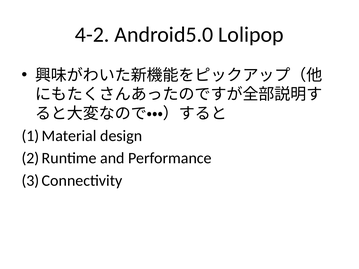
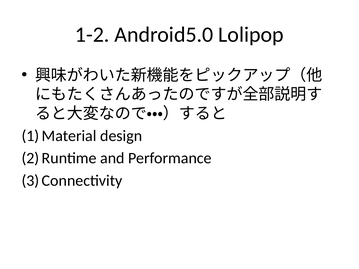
4-2: 4-2 -> 1-2 (92, 35)
